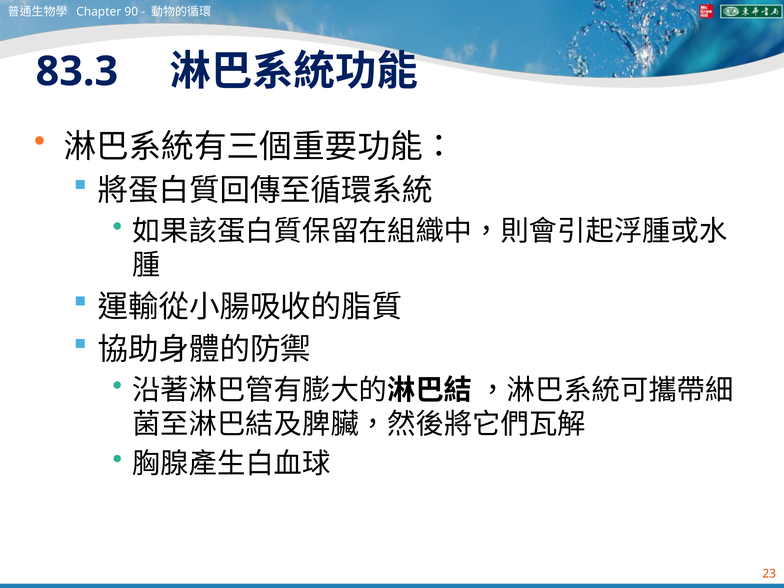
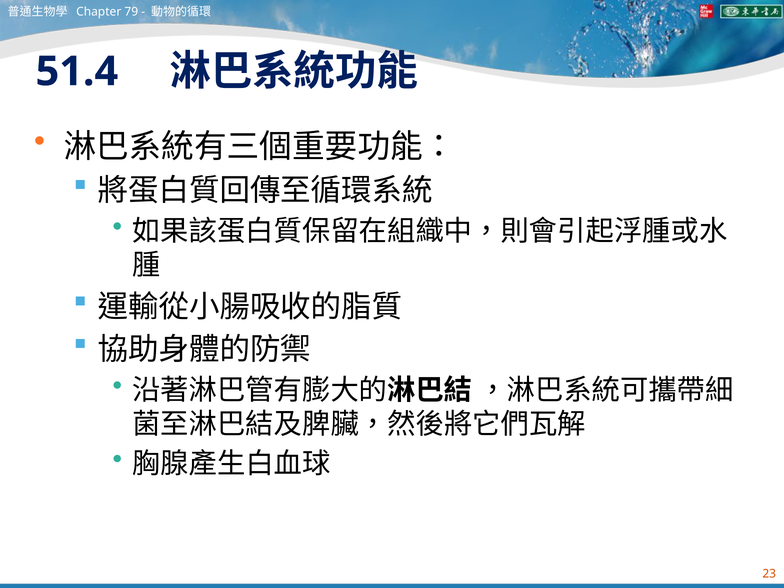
90: 90 -> 79 (131, 12)
83.3: 83.3 -> 51.4 (77, 72)
